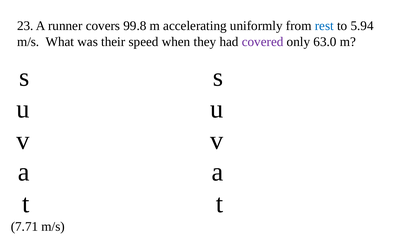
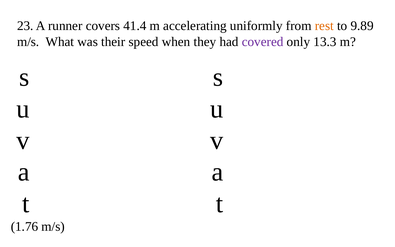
99.8: 99.8 -> 41.4 (135, 26)
rest colour: blue -> orange (324, 26)
5.94: 5.94 -> 9.89 (362, 26)
63.0: 63.0 -> 13.3 (325, 42)
7.71: 7.71 -> 1.76 (24, 226)
